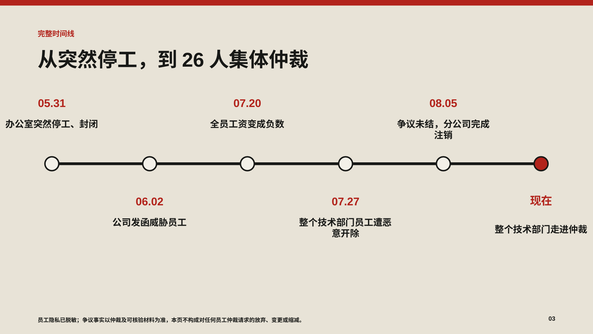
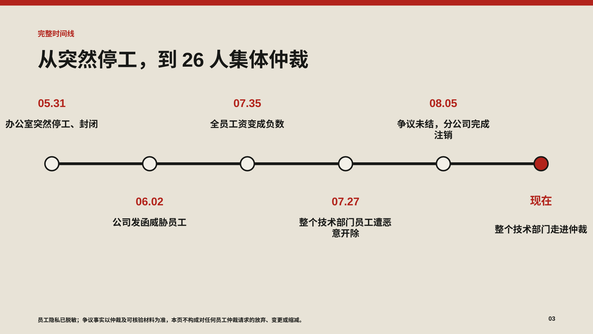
07.20: 07.20 -> 07.35 (247, 103)
